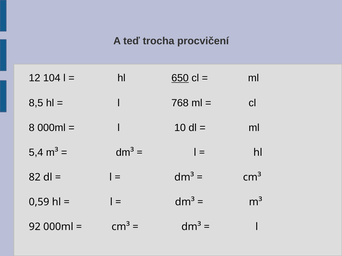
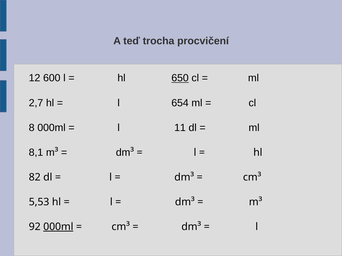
104: 104 -> 600 (52, 78)
8,5: 8,5 -> 2,7 (36, 103)
768: 768 -> 654 (180, 103)
10: 10 -> 11 (180, 128)
5,4: 5,4 -> 8,1 (36, 153)
0,59: 0,59 -> 5,53 (39, 202)
000ml underline: none -> present (58, 227)
